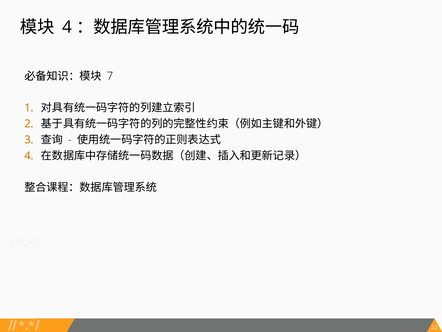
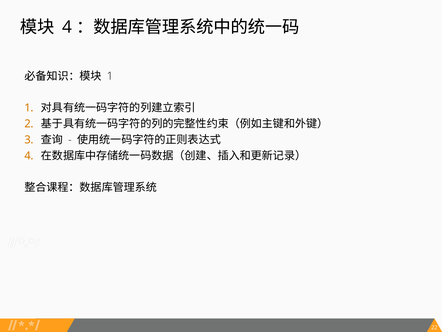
7: 7 -> 1 (110, 76)
